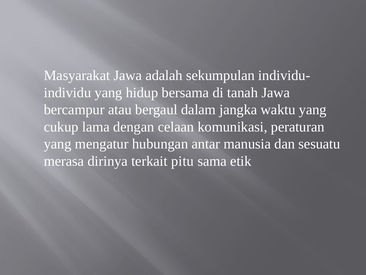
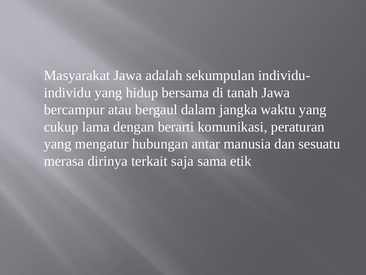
celaan: celaan -> berarti (176, 127)
pitu: pitu -> saja (182, 161)
